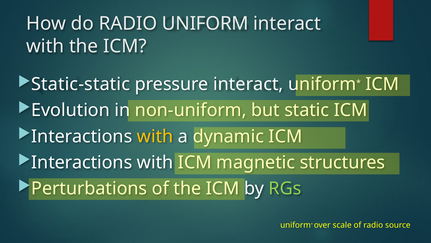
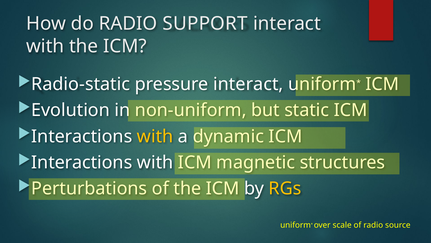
RADIO UNIFORM: UNIFORM -> SUPPORT (205, 24)
Static-static: Static-static -> Radio-static (81, 84)
RGs colour: light green -> yellow (285, 188)
